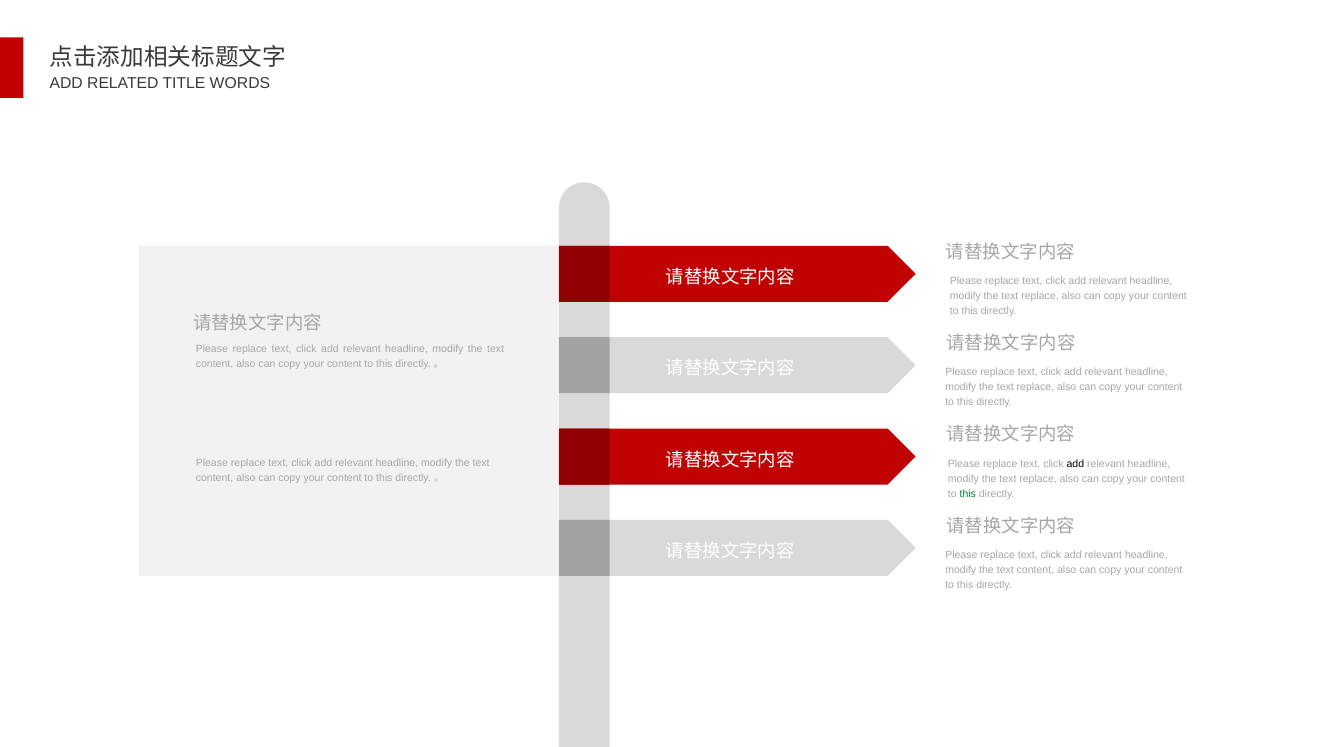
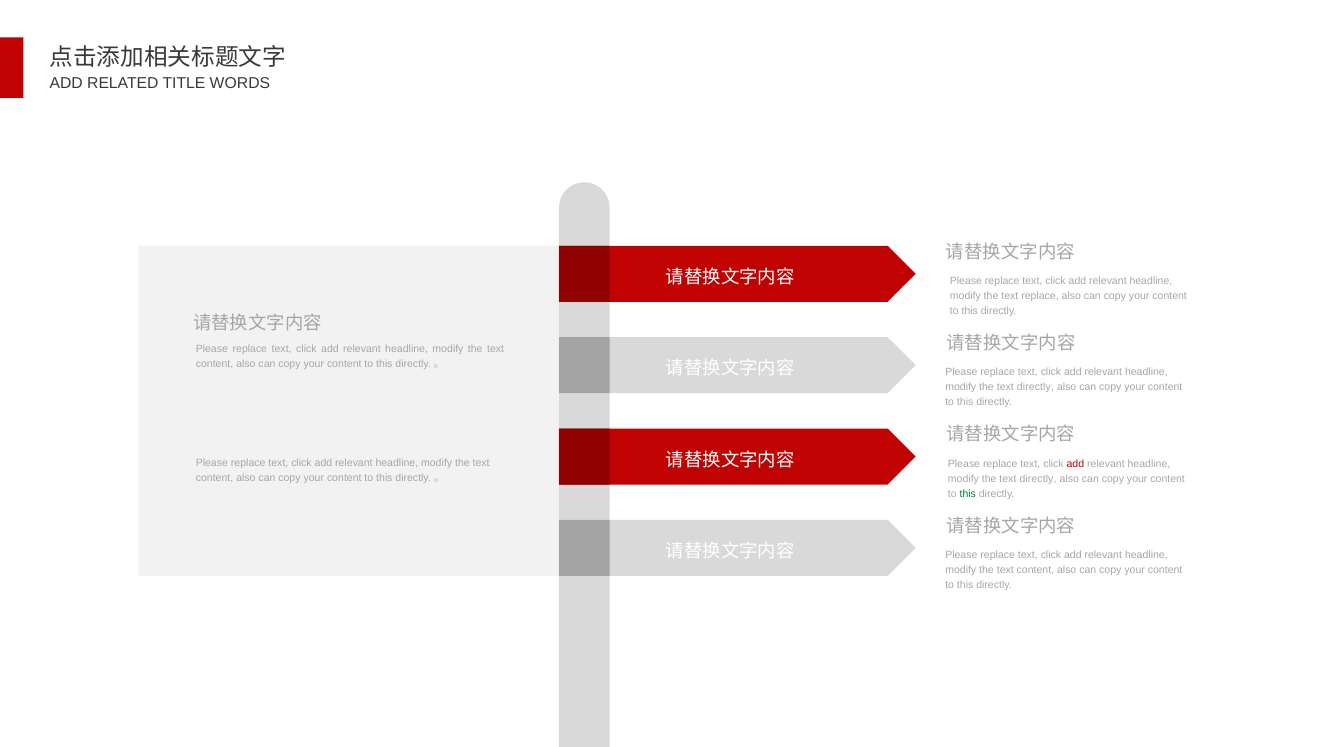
replace: replace -> directly (1035, 388)
add colour: black -> red (1075, 464)
replace: replace -> directly (1038, 479)
